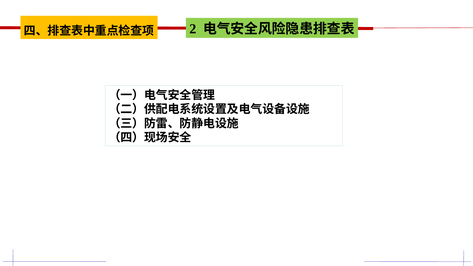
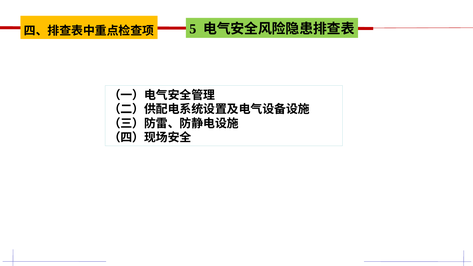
2: 2 -> 5 (193, 29)
